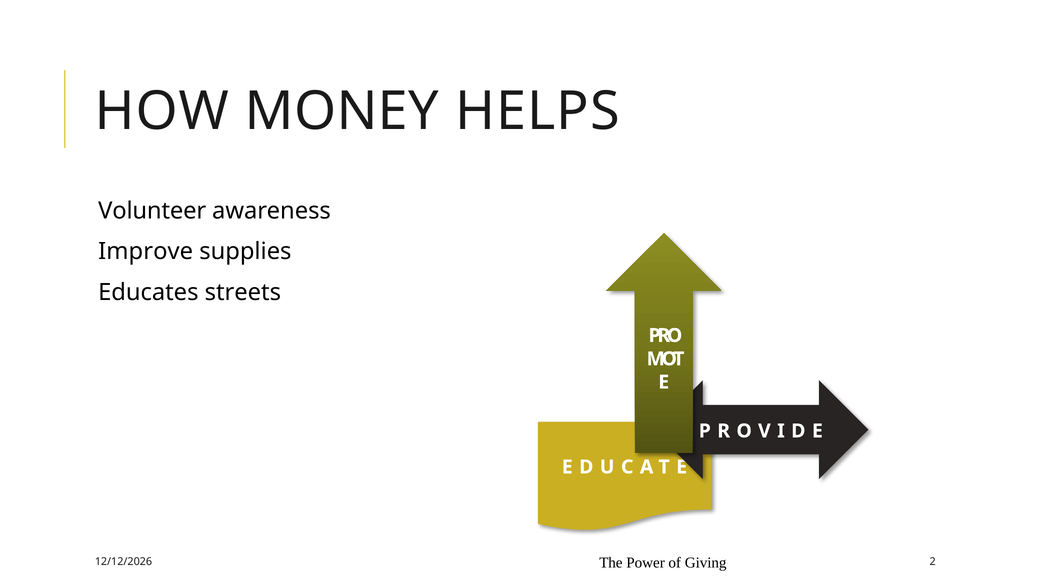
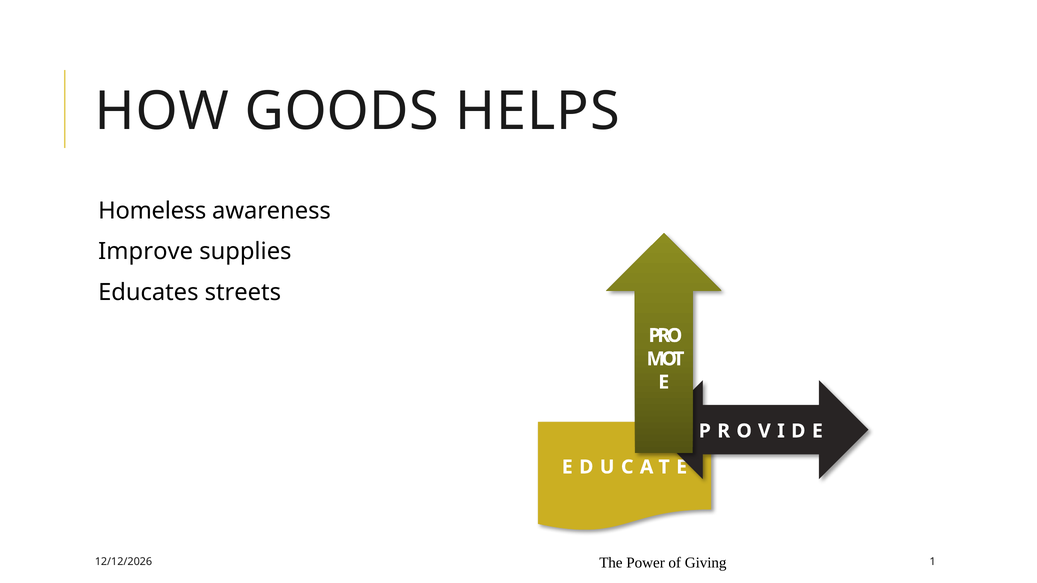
MONEY: MONEY -> GOODS (342, 111)
Volunteer: Volunteer -> Homeless (152, 211)
2: 2 -> 1 (933, 562)
